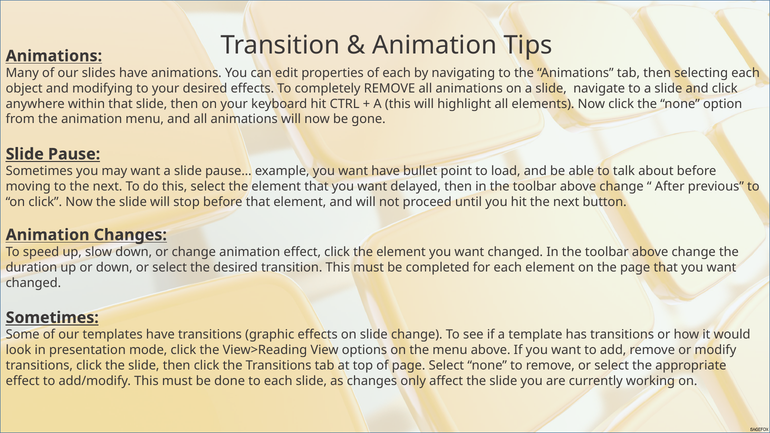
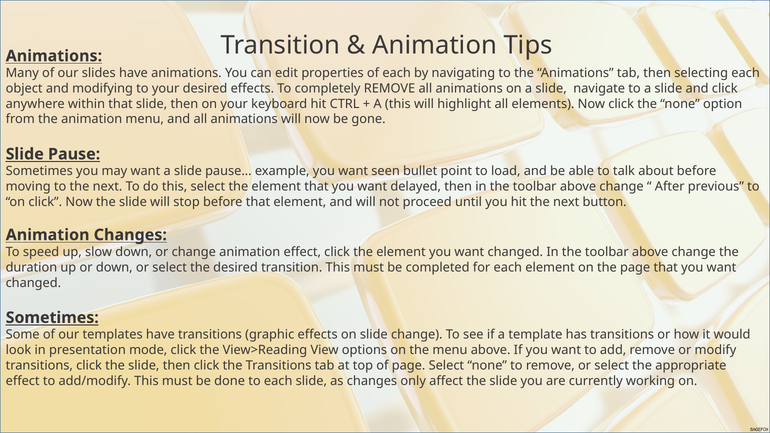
want have: have -> seen (386, 171)
